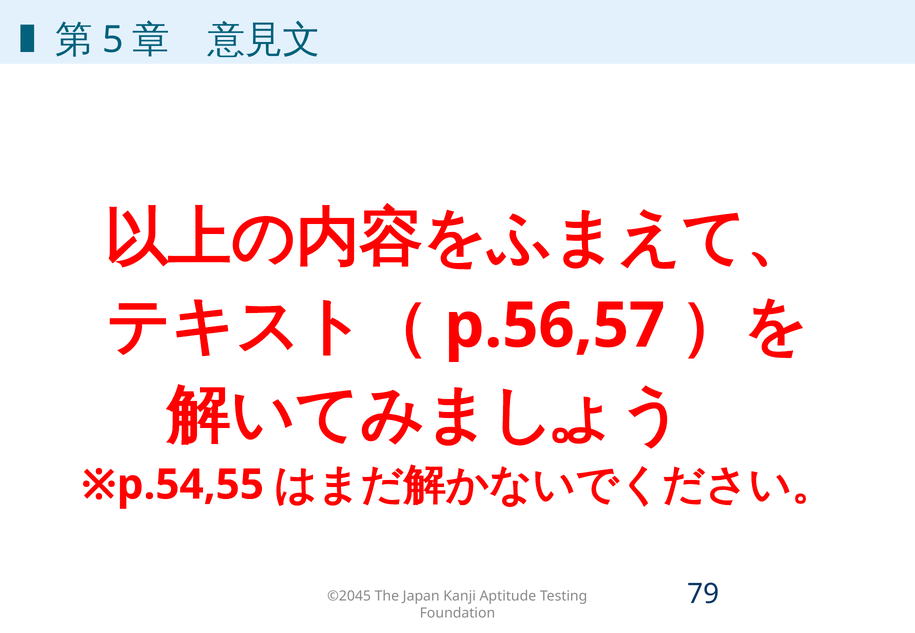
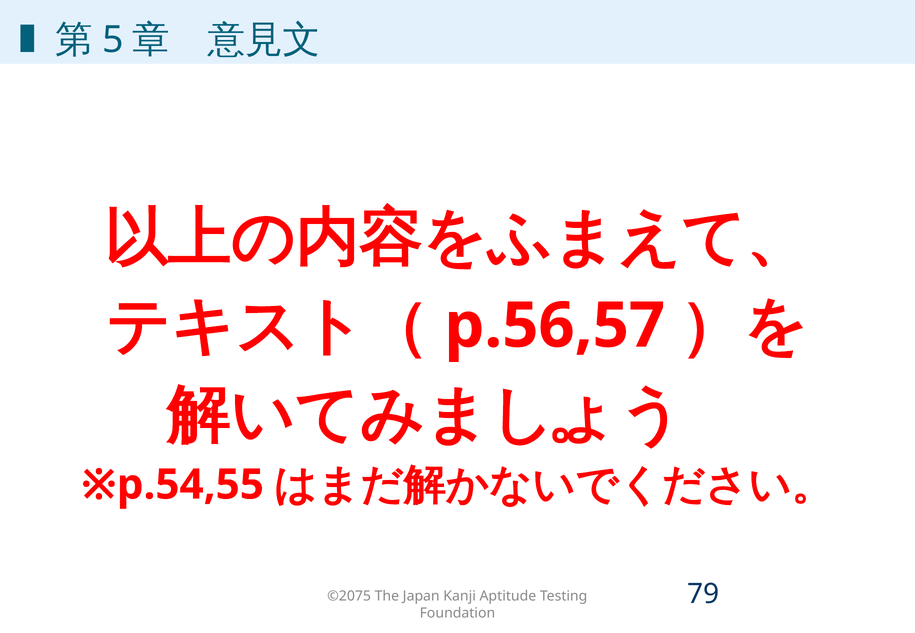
©2045: ©2045 -> ©2075 (349, 597)
